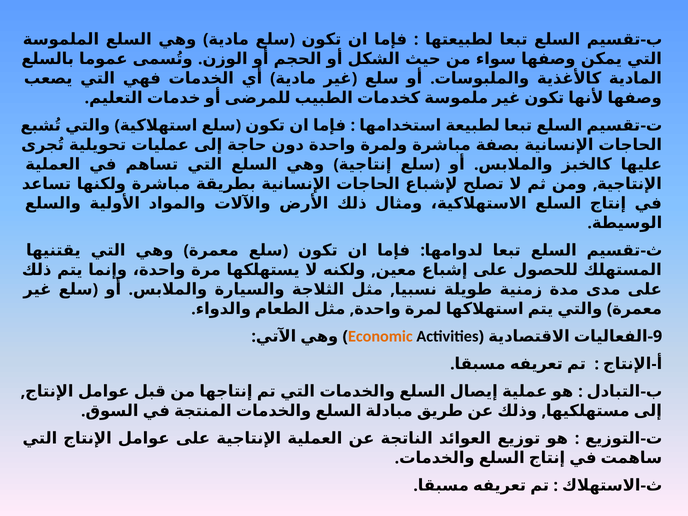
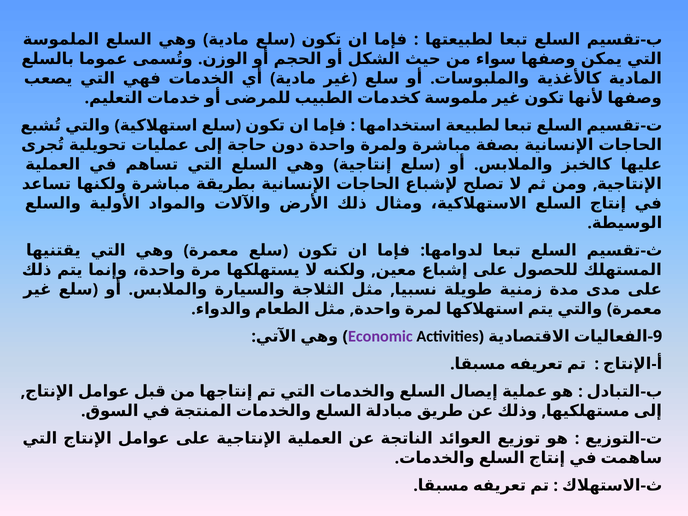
Economic colour: orange -> purple (380, 336)
